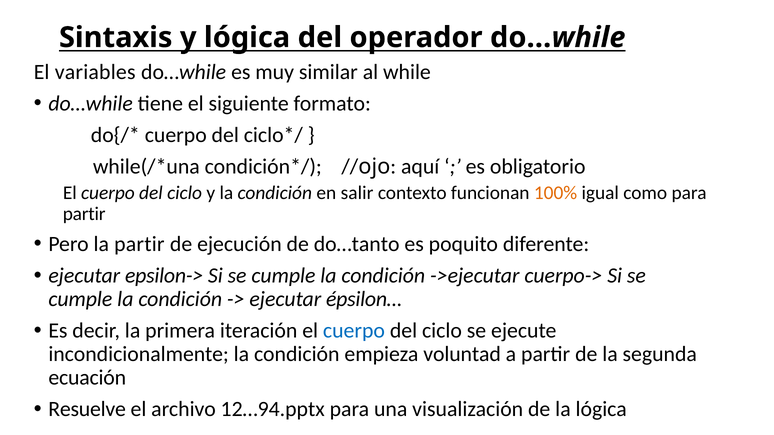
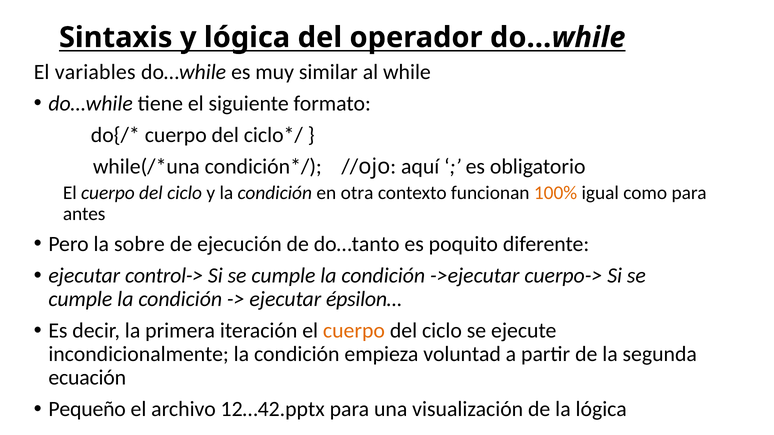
salir: salir -> otra (357, 193)
partir: partir -> antes (84, 214)
la partir: partir -> sobre (139, 244)
epsilon->: epsilon-> -> control-> (164, 276)
cuerpo colour: blue -> orange (354, 331)
Resuelve: Resuelve -> Pequeño (87, 410)
12…94.pptx: 12…94.pptx -> 12…42.pptx (273, 410)
